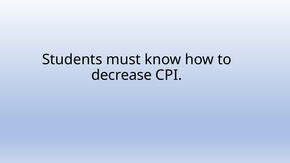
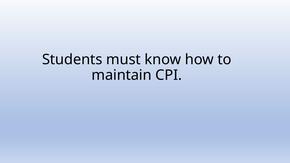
decrease: decrease -> maintain (122, 75)
